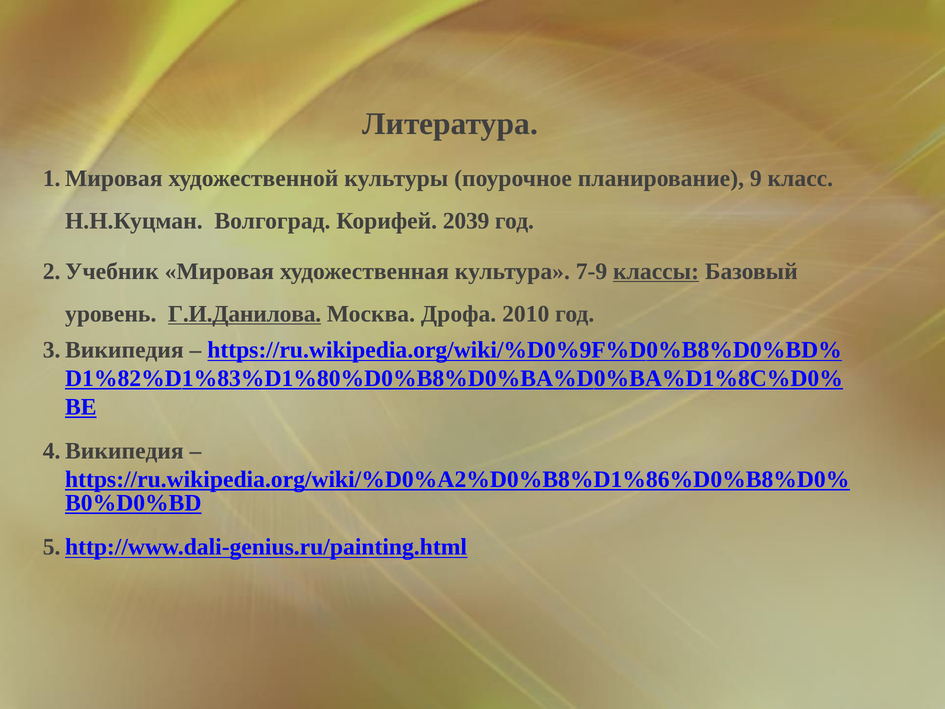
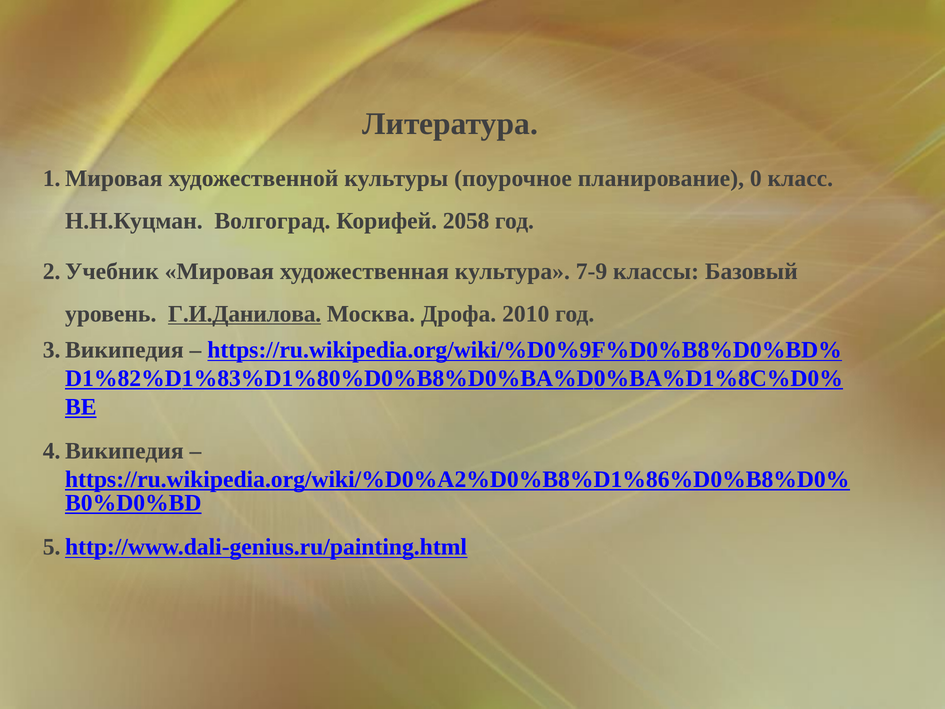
9: 9 -> 0 (756, 178)
2039: 2039 -> 2058 (466, 221)
классы underline: present -> none (656, 271)
